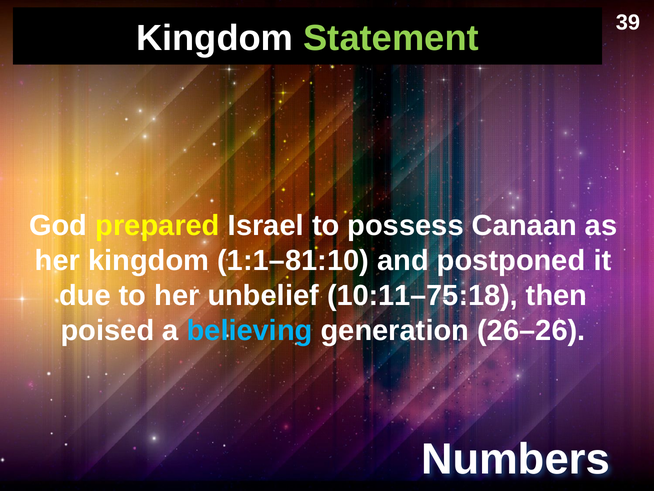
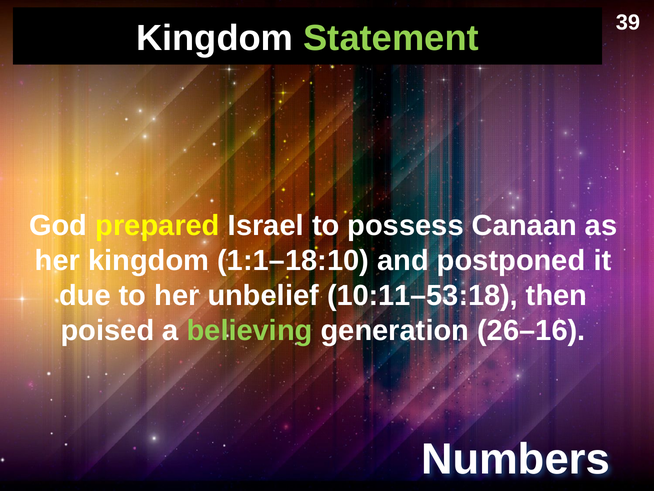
1:1–81:10: 1:1–81:10 -> 1:1–18:10 (293, 260)
10:11–75:18: 10:11–75:18 -> 10:11–53:18 (422, 295)
believing colour: light blue -> light green (250, 330)
26–26: 26–26 -> 26–16 (531, 330)
